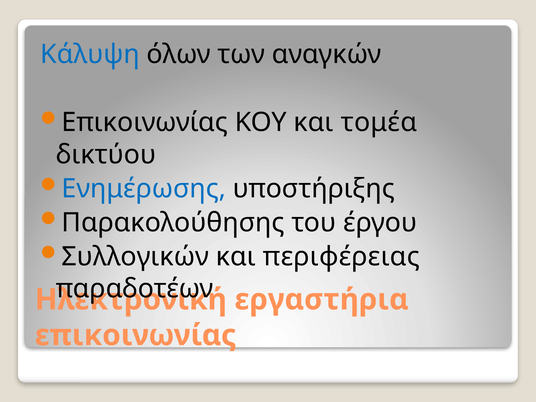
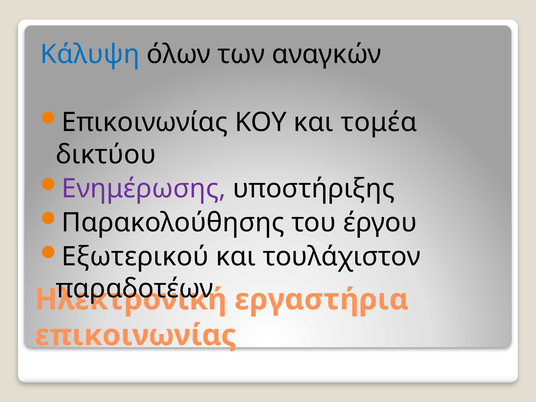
Ενημέρωσης colour: blue -> purple (144, 189)
Συλλογικών: Συλλογικών -> Εξωτερικού (135, 257)
περιφέρειας: περιφέρειας -> τουλάχιστον (342, 257)
